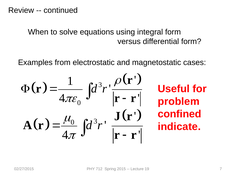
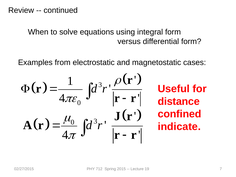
problem: problem -> distance (179, 101)
